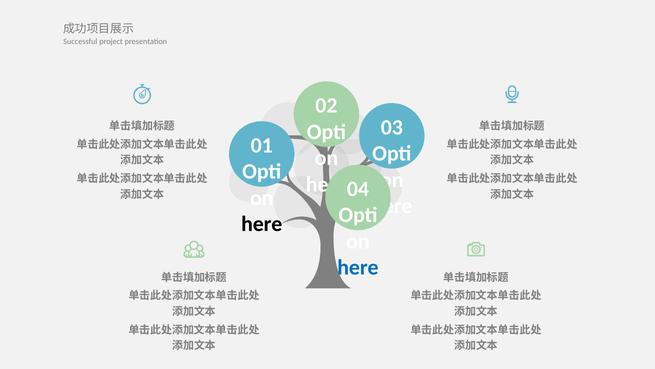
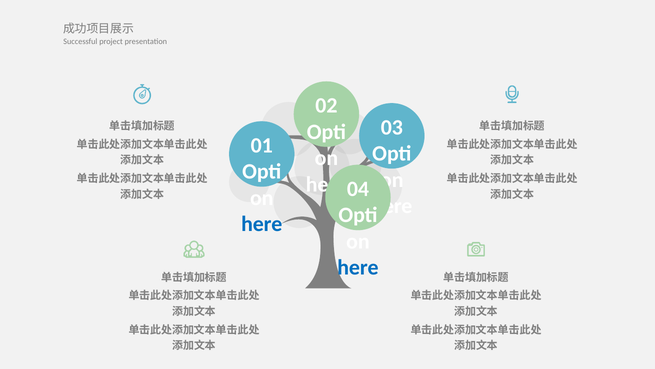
here colour: black -> blue (262, 224)
